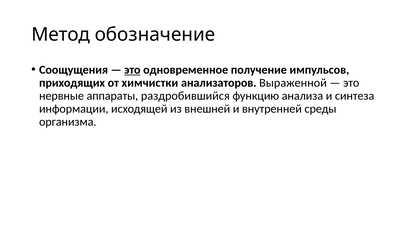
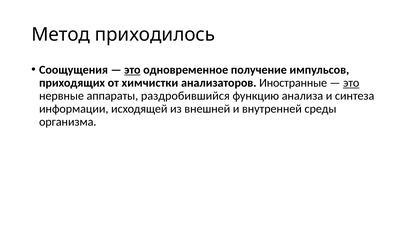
обозначение: обозначение -> приходилось (155, 35)
Выраженной: Выраженной -> Иностранные (293, 83)
это underline: none -> present (351, 83)
